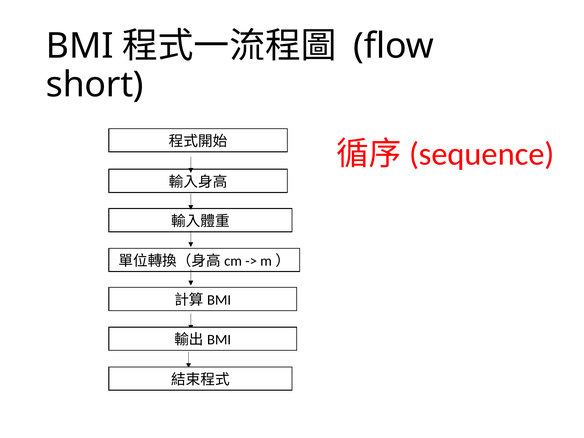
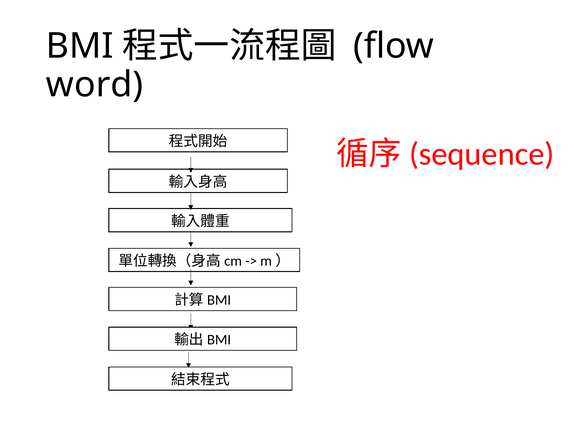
short: short -> word (95, 85)
